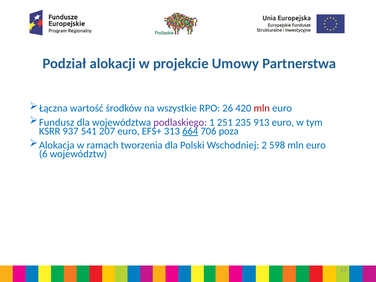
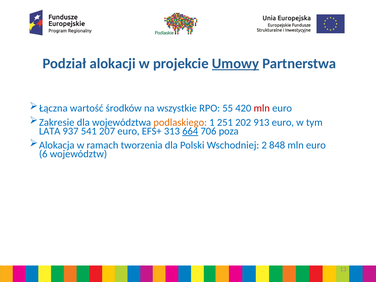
Umowy underline: none -> present (235, 63)
26: 26 -> 55 (228, 108)
Fundusz: Fundusz -> Zakresie (57, 122)
podlaskiego colour: purple -> orange (180, 122)
235: 235 -> 202 (243, 122)
KSRR: KSRR -> LATA (50, 131)
598: 598 -> 848 (277, 145)
